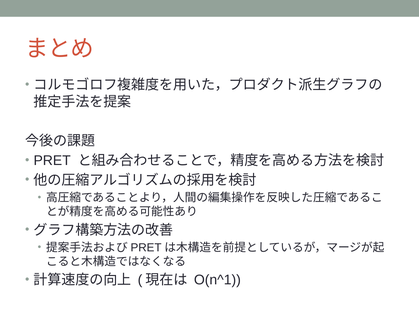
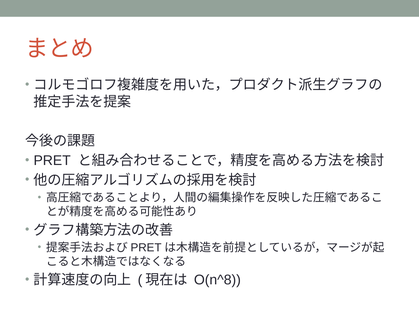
O(n^1: O(n^1 -> O(n^8 (217, 279)
